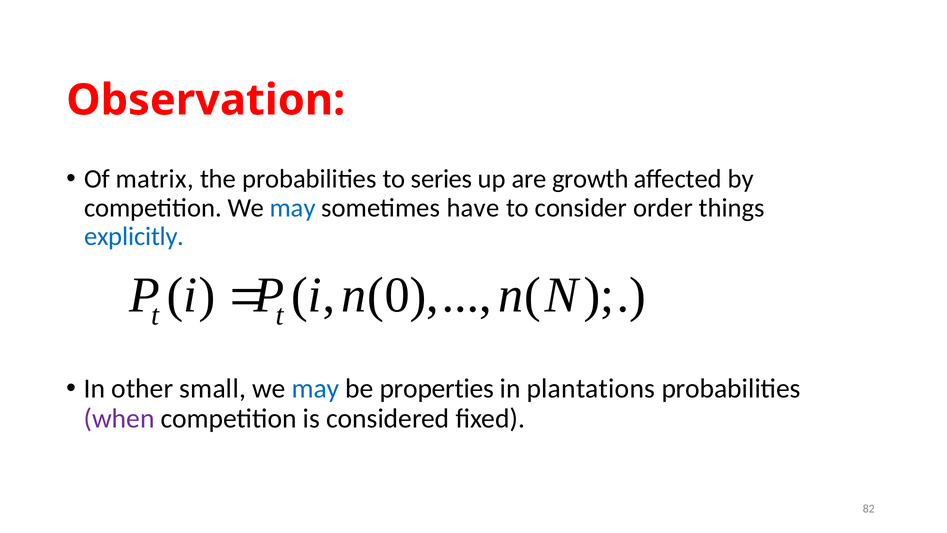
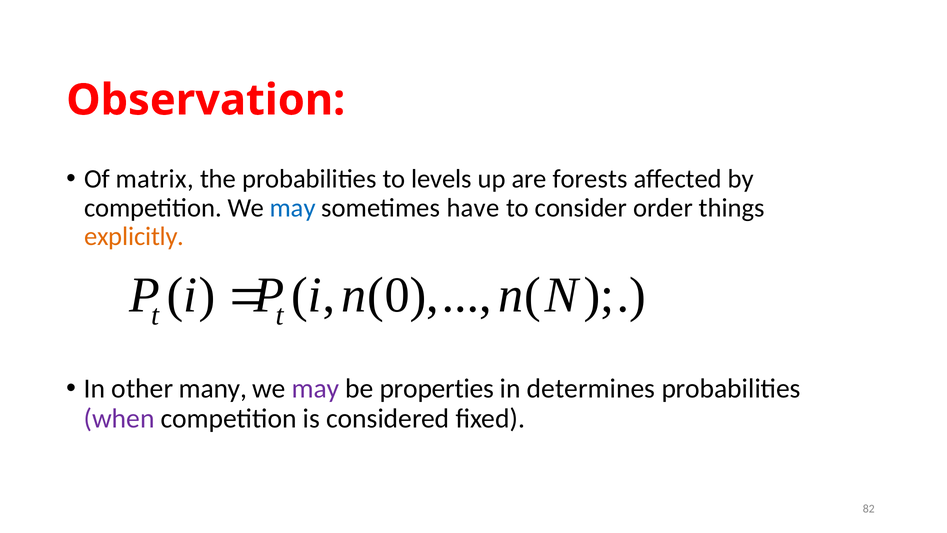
series: series -> levels (442, 179)
growth: growth -> forests (590, 179)
explicitly colour: blue -> orange (134, 237)
small: small -> many (213, 389)
may colour: blue -> purple (316, 389)
plantations: plantations -> determines (591, 389)
